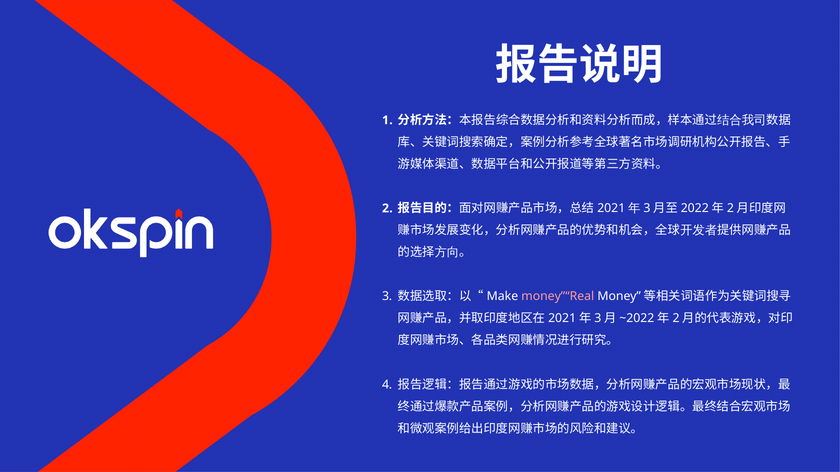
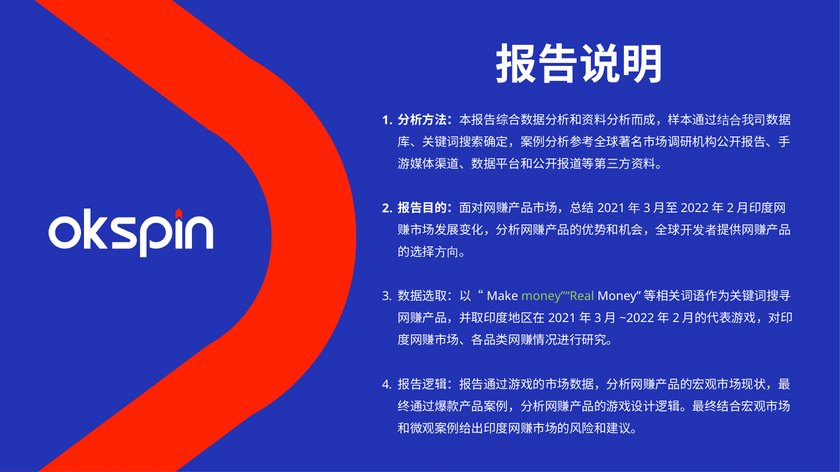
money”“Real colour: pink -> light green (558, 297)
